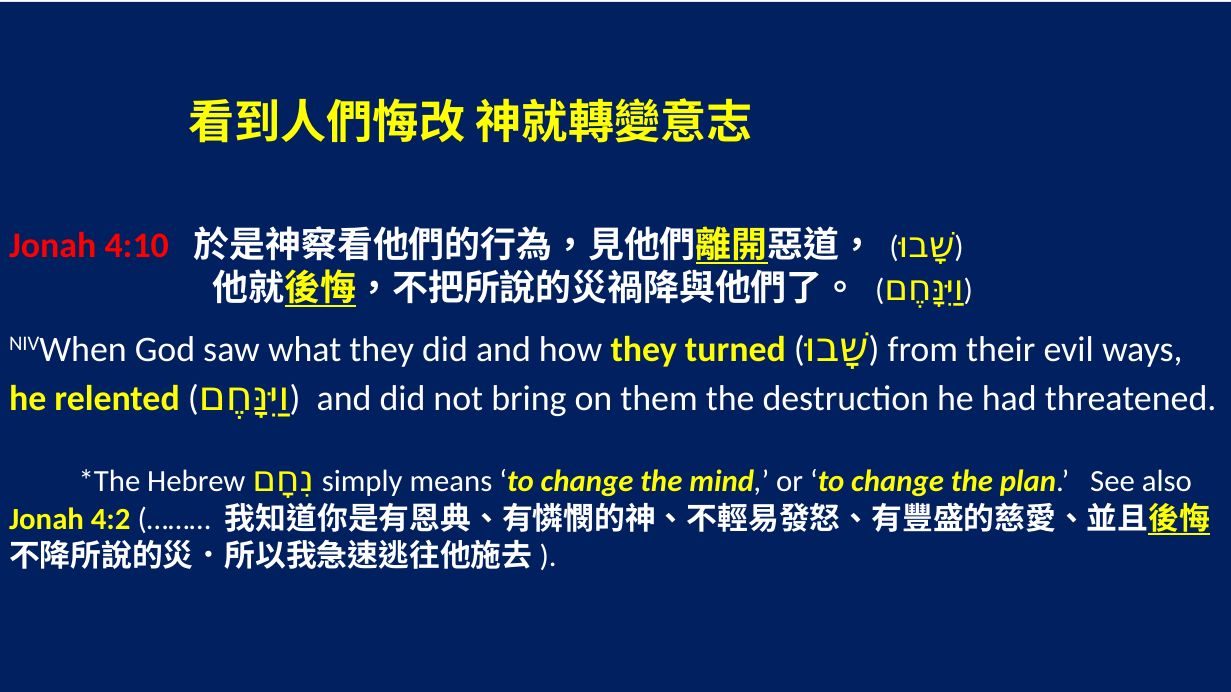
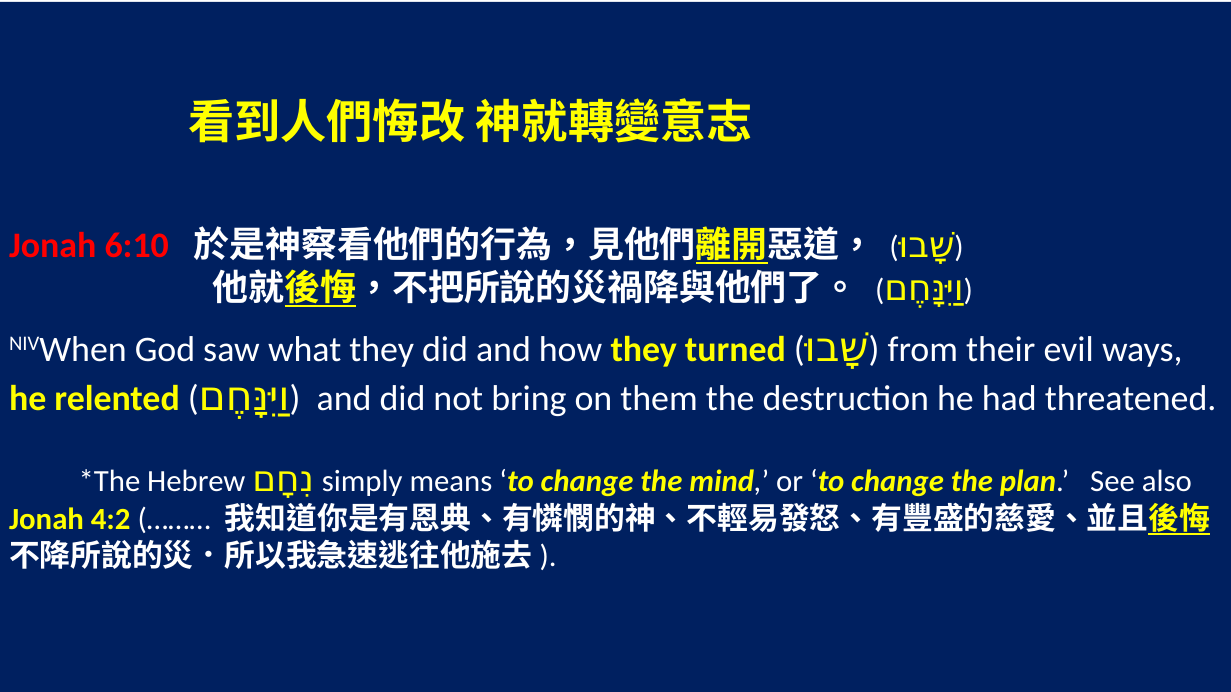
4:10: 4:10 -> 6:10 (137, 246)
